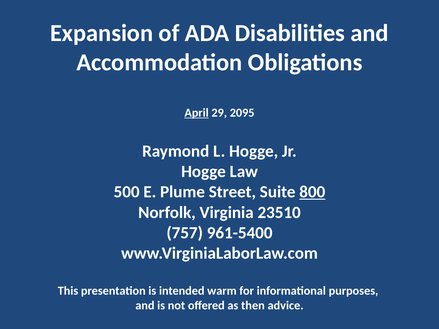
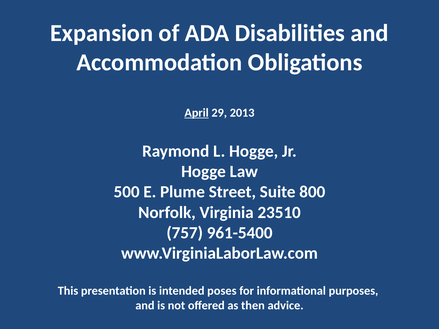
2095: 2095 -> 2013 (242, 113)
800 underline: present -> none (312, 192)
warm: warm -> poses (222, 291)
